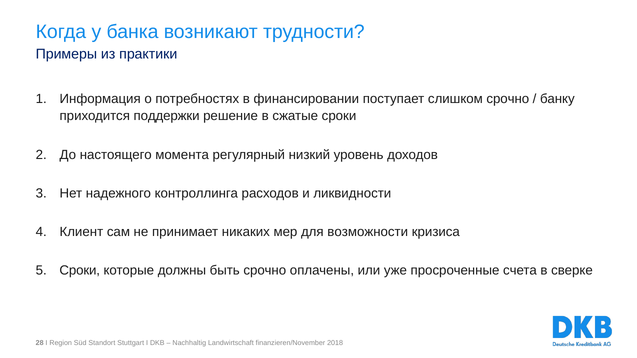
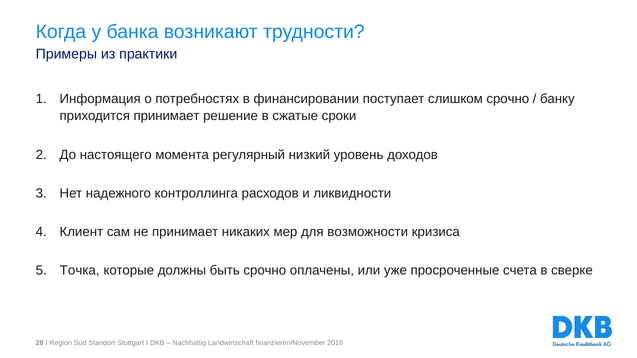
приходится поддержки: поддержки -> принимает (167, 116)
Сроки: Сроки -> Точка (80, 271)
